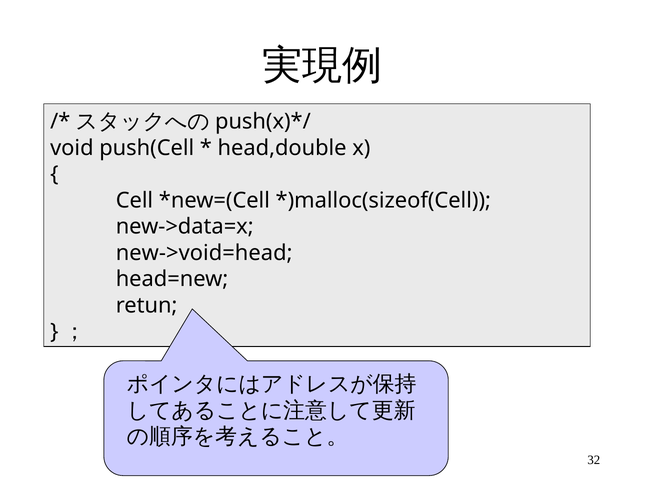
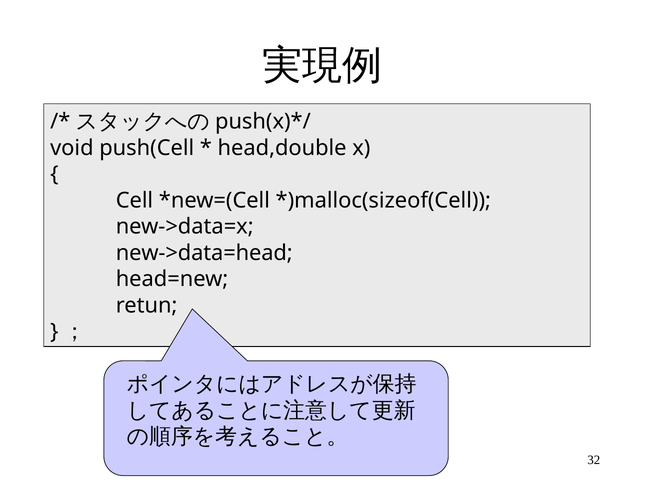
new->void=head: new->void=head -> new->data=head (204, 253)
